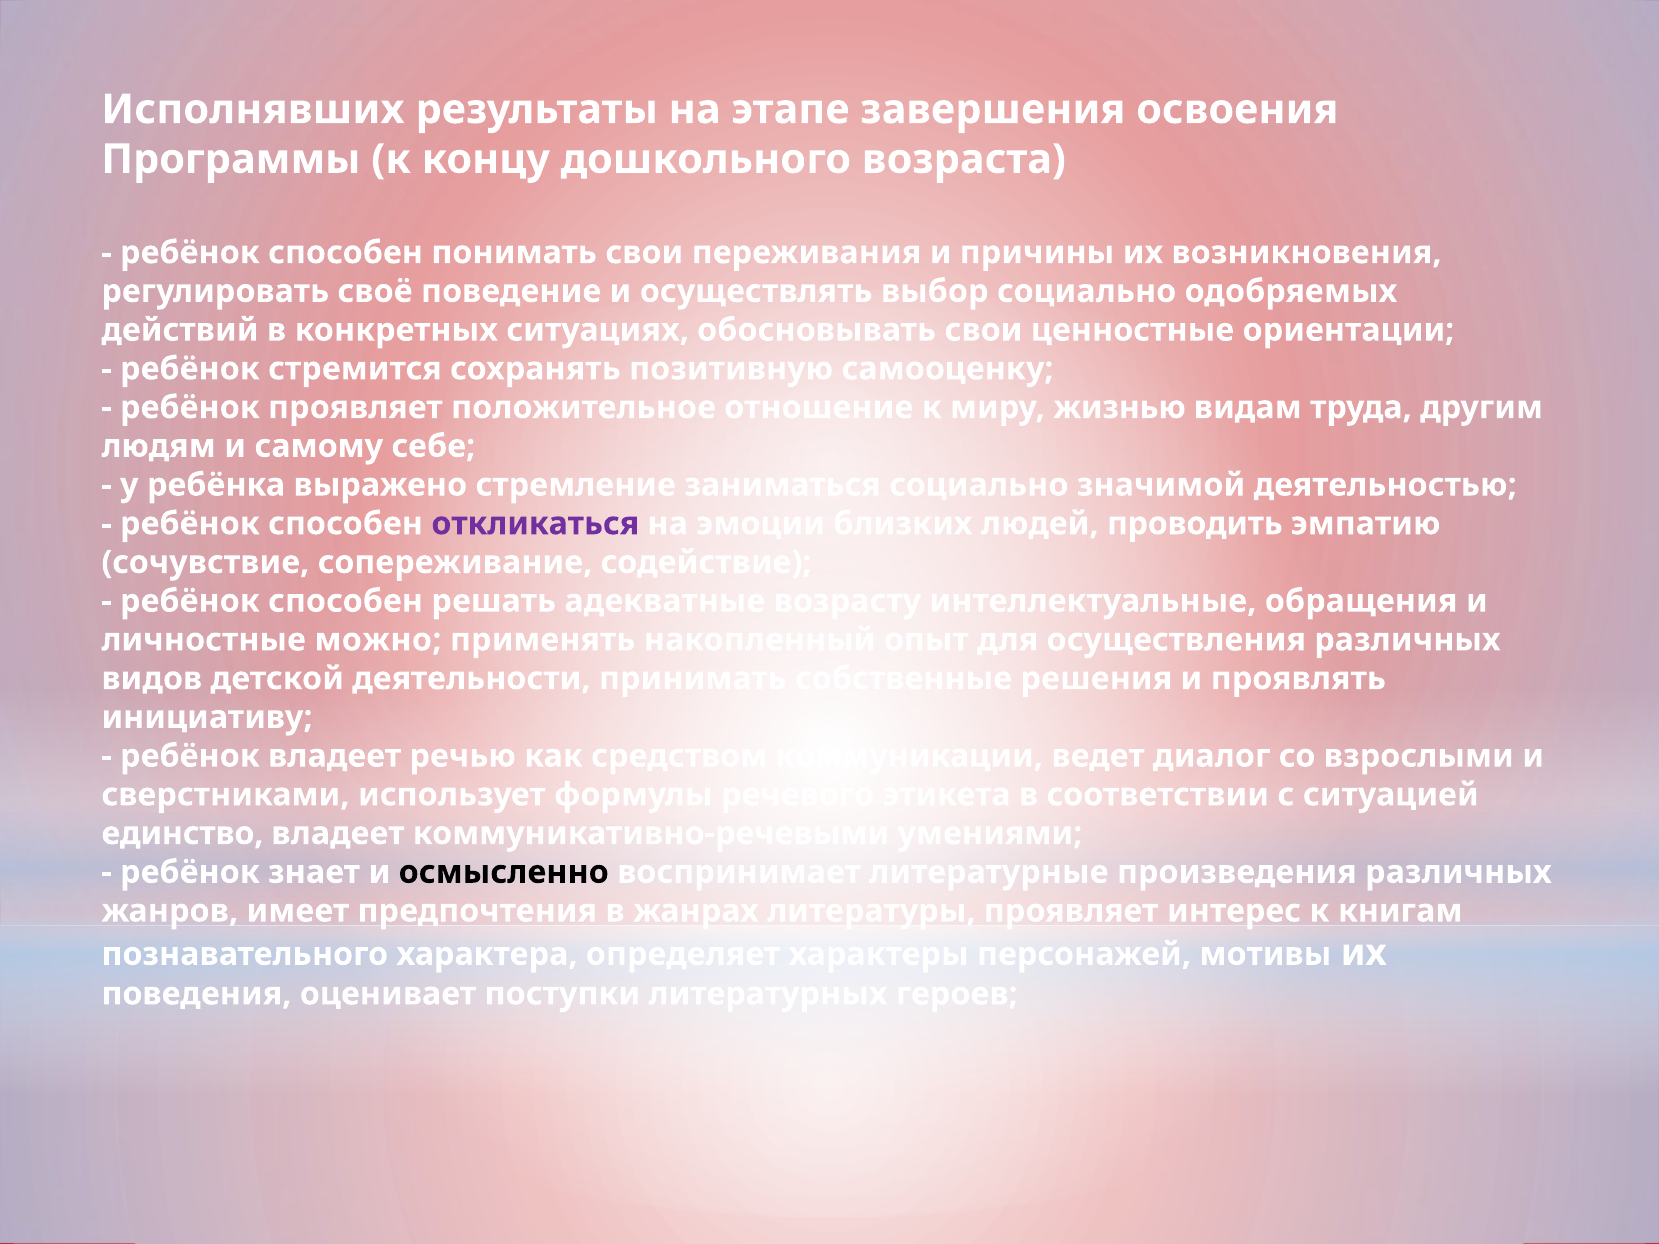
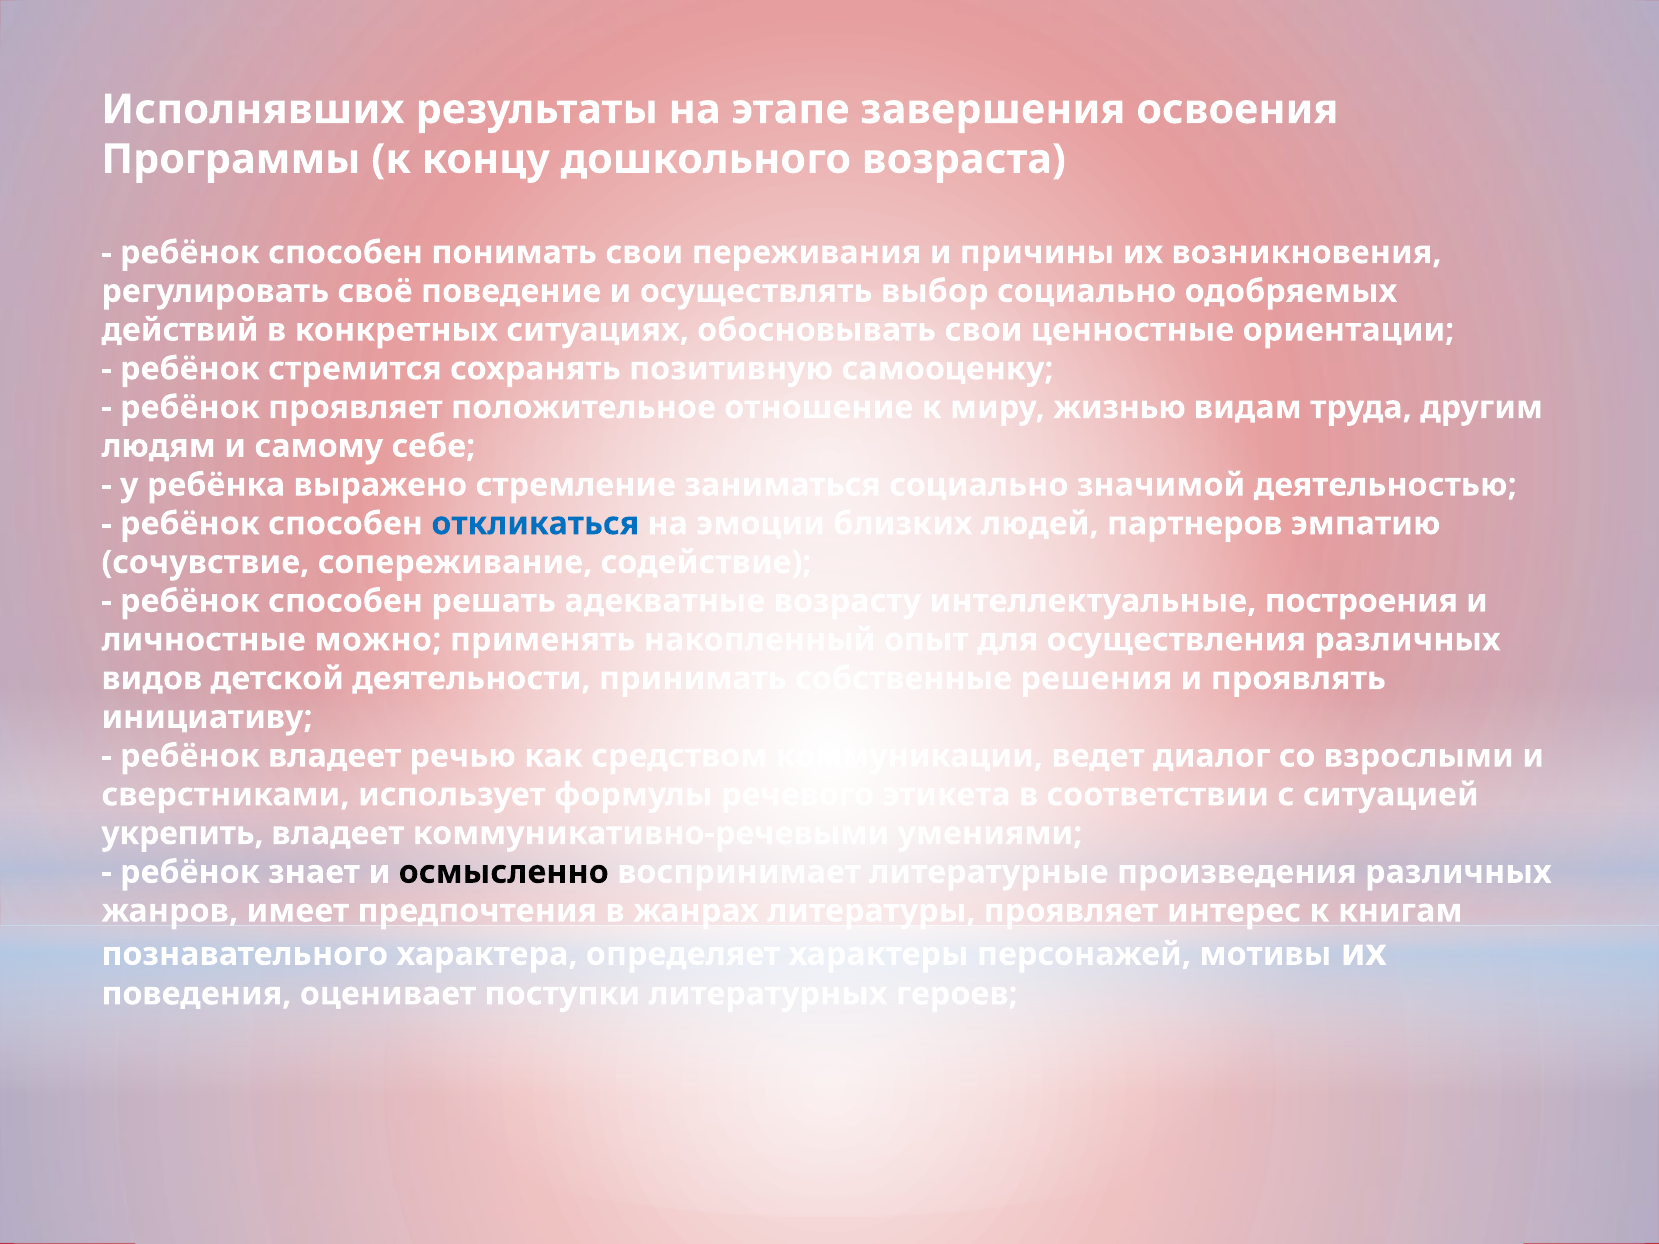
откликаться colour: purple -> blue (535, 524)
проводить: проводить -> партнеров (1195, 524)
обращения: обращения -> построения (1361, 601)
единство: единство -> укрепить (182, 834)
